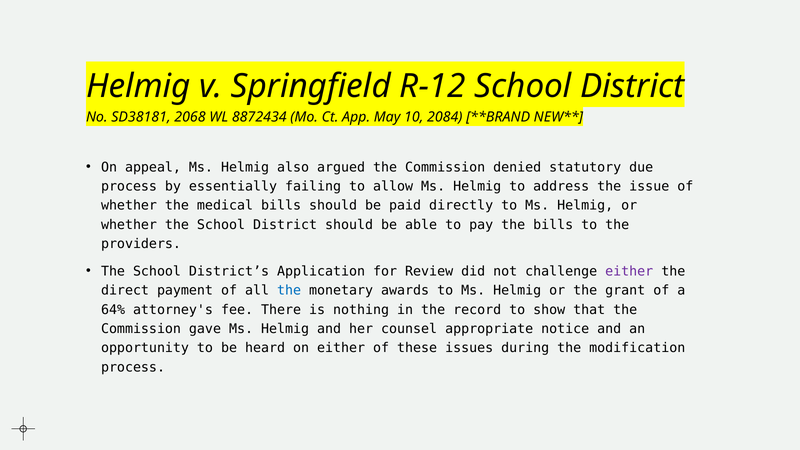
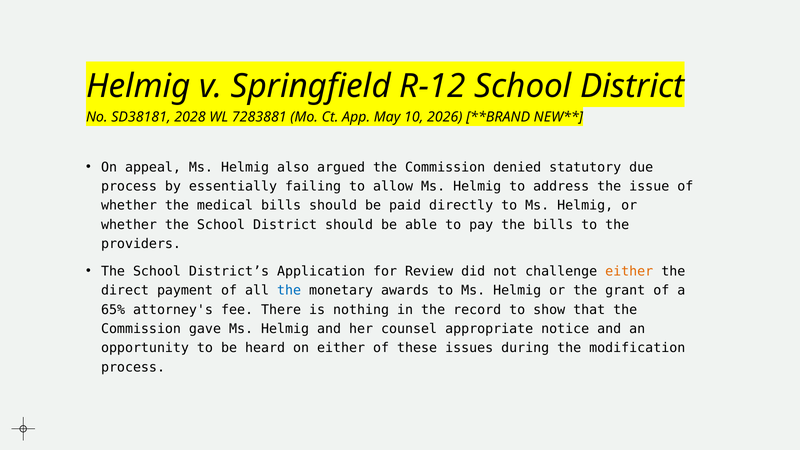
2068: 2068 -> 2028 (190, 117)
8872434: 8872434 -> 7283881 (259, 117)
2084: 2084 -> 2026 (445, 117)
either colour: purple -> orange (629, 271)
64%: 64% -> 65% (113, 310)
